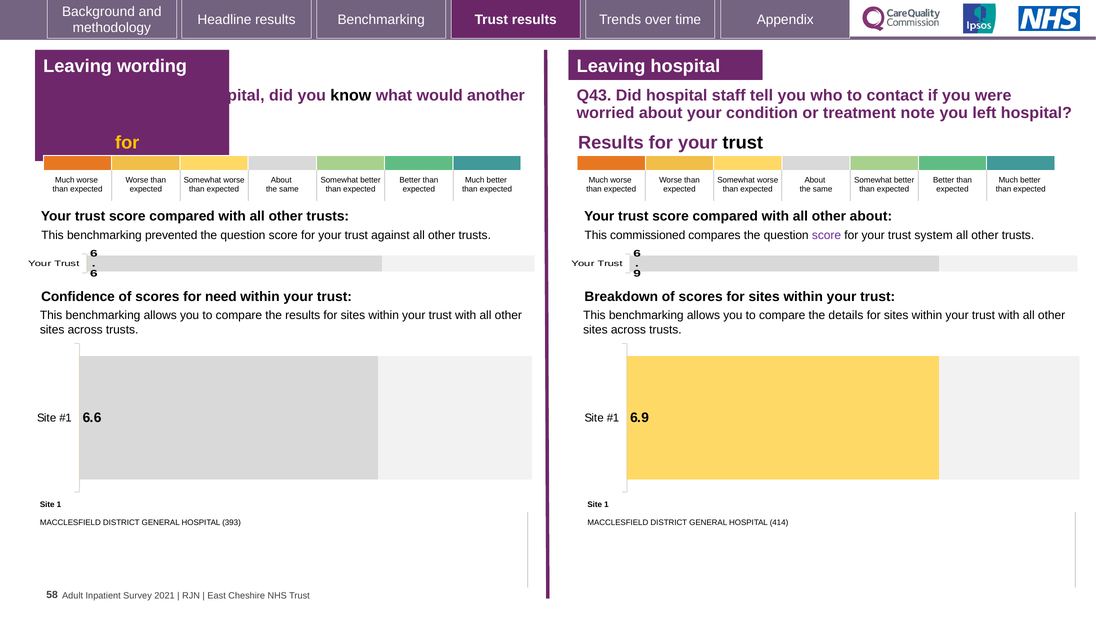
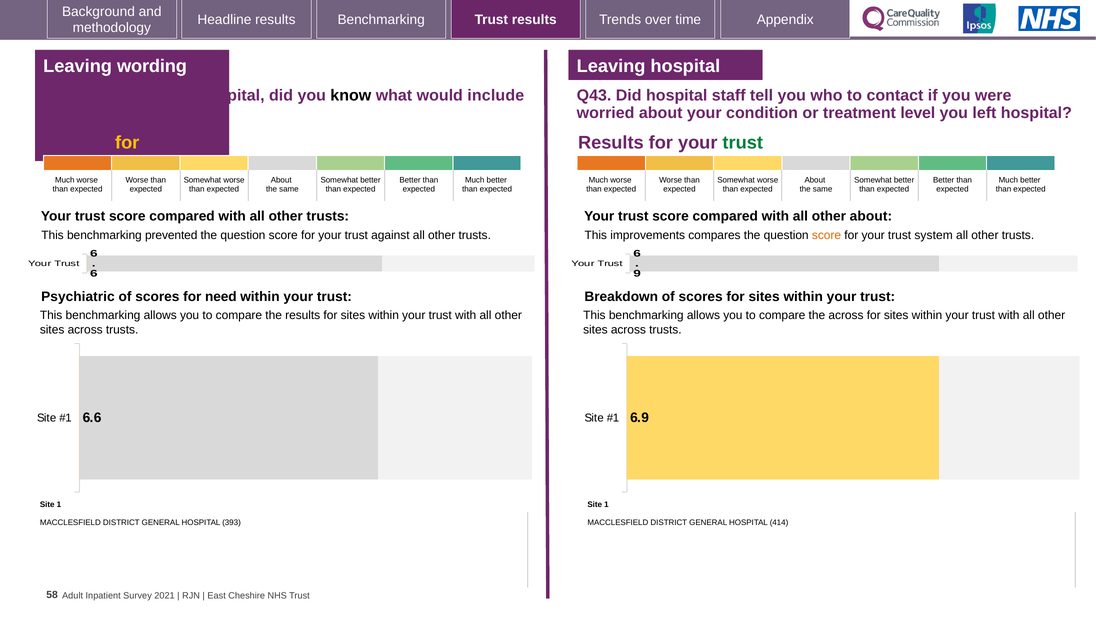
another: another -> include (496, 96)
note: note -> level (918, 113)
trust colour: black -> green (743, 142)
commissioned: commissioned -> improvements (648, 235)
score colour: purple -> orange (827, 235)
Confidence: Confidence -> Psychiatric (78, 297)
the details: details -> across (846, 315)
